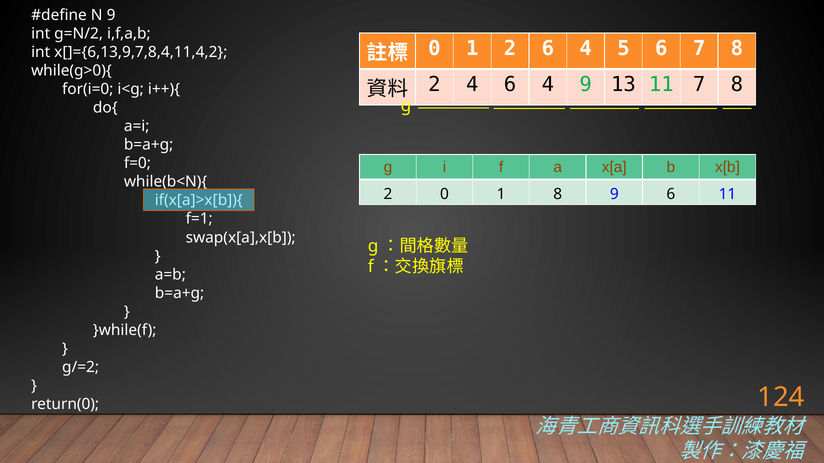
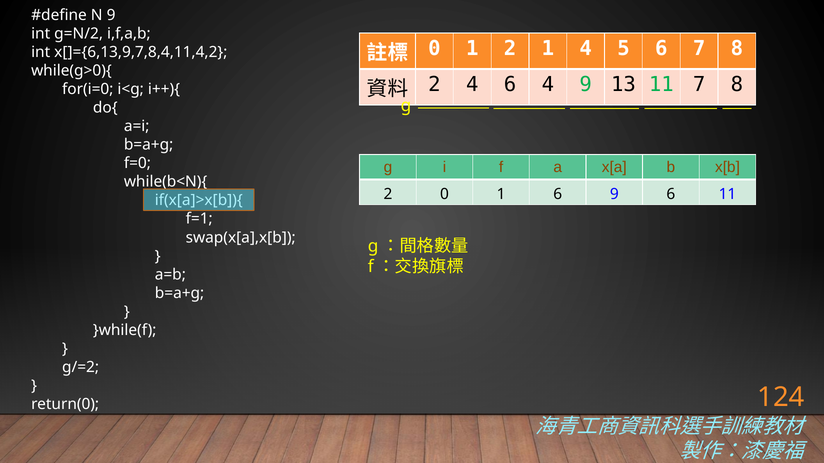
2 6: 6 -> 1 (548, 48)
1 8: 8 -> 6 (558, 194)
